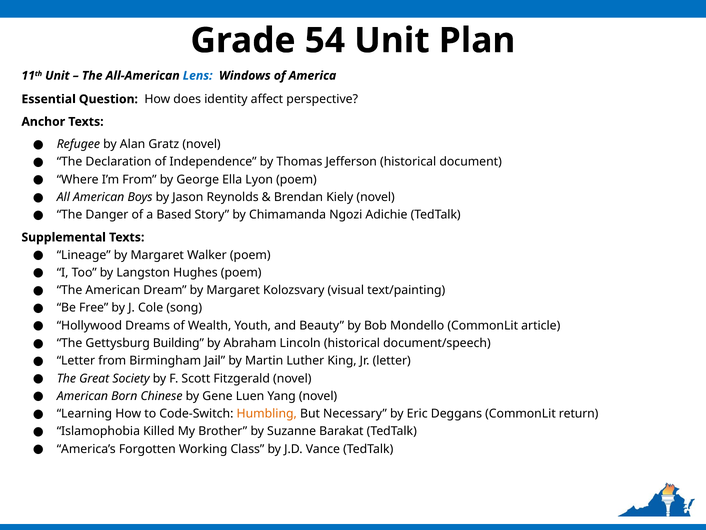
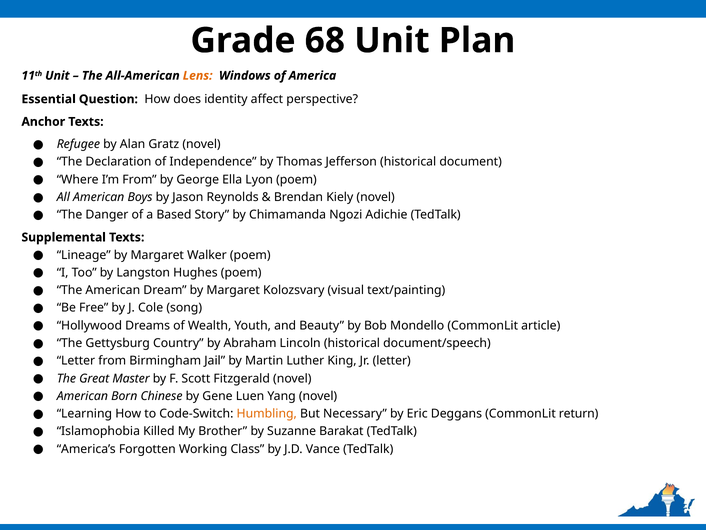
54: 54 -> 68 (325, 41)
Lens colour: blue -> orange (198, 76)
Building: Building -> Country (178, 343)
Society: Society -> Master (131, 378)
